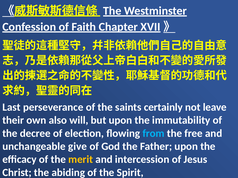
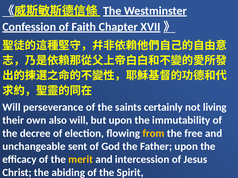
Last: Last -> Will (11, 107)
leave: leave -> living (215, 107)
from colour: light blue -> yellow (153, 134)
give: give -> sent (78, 147)
